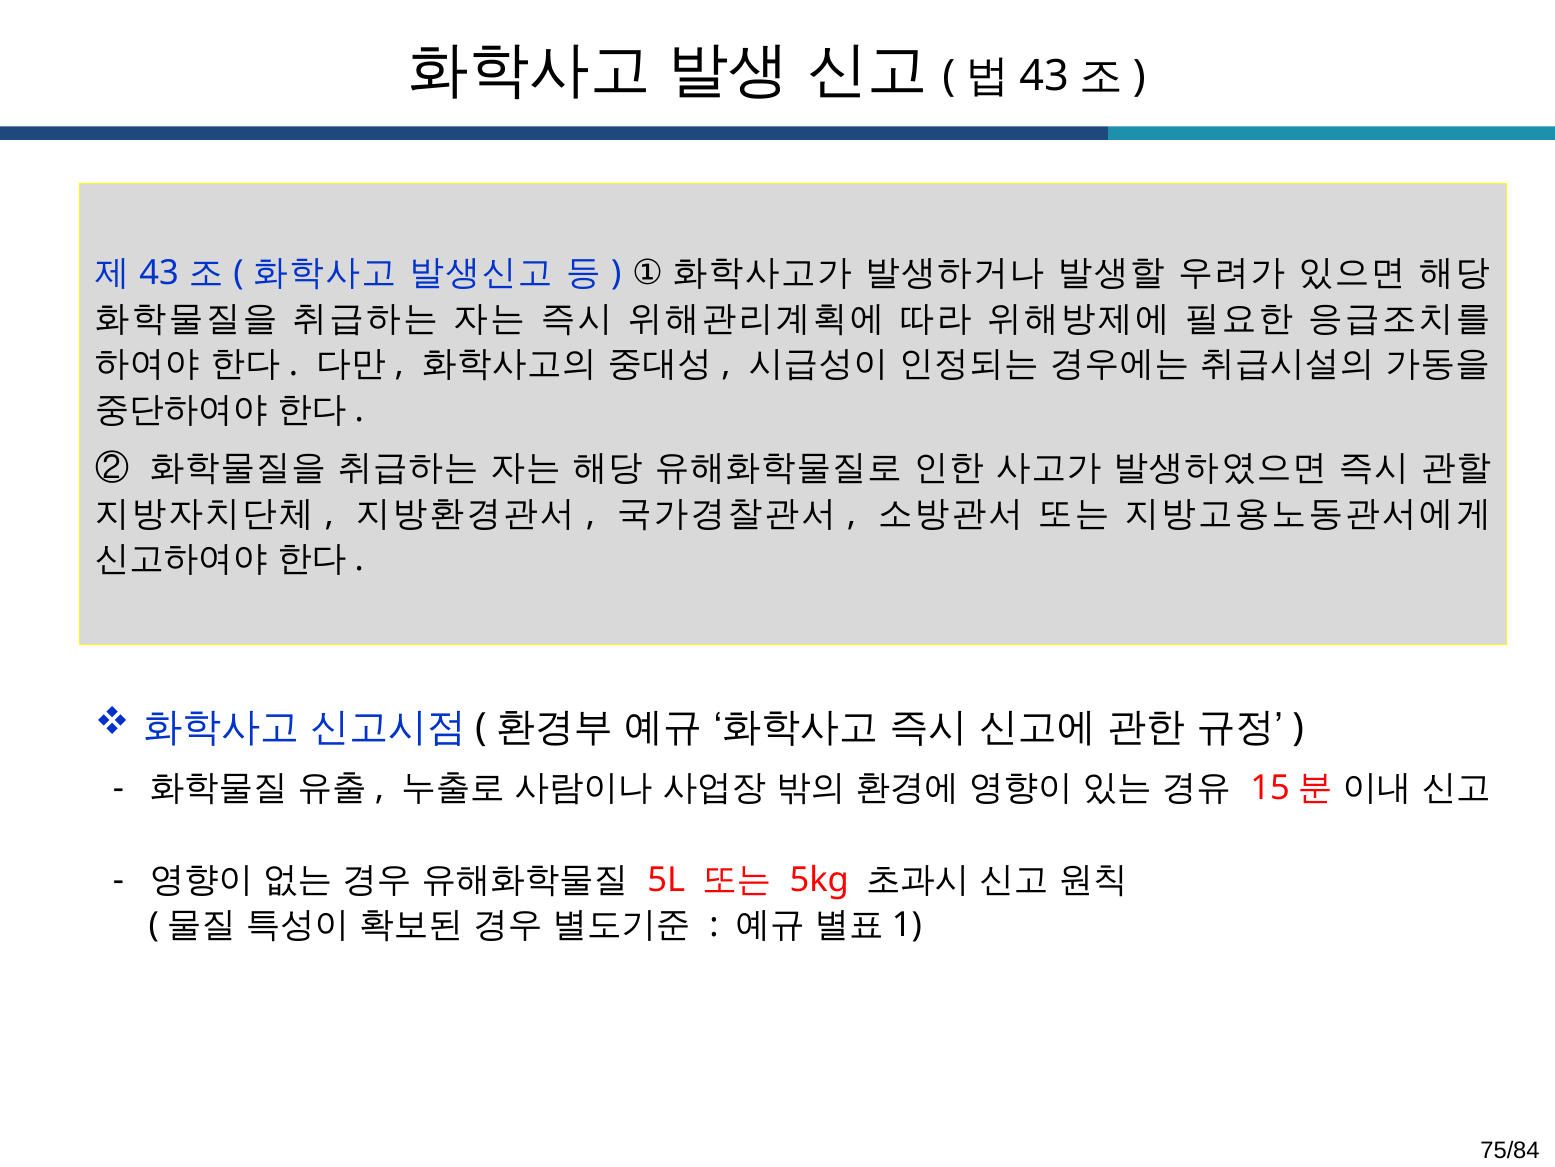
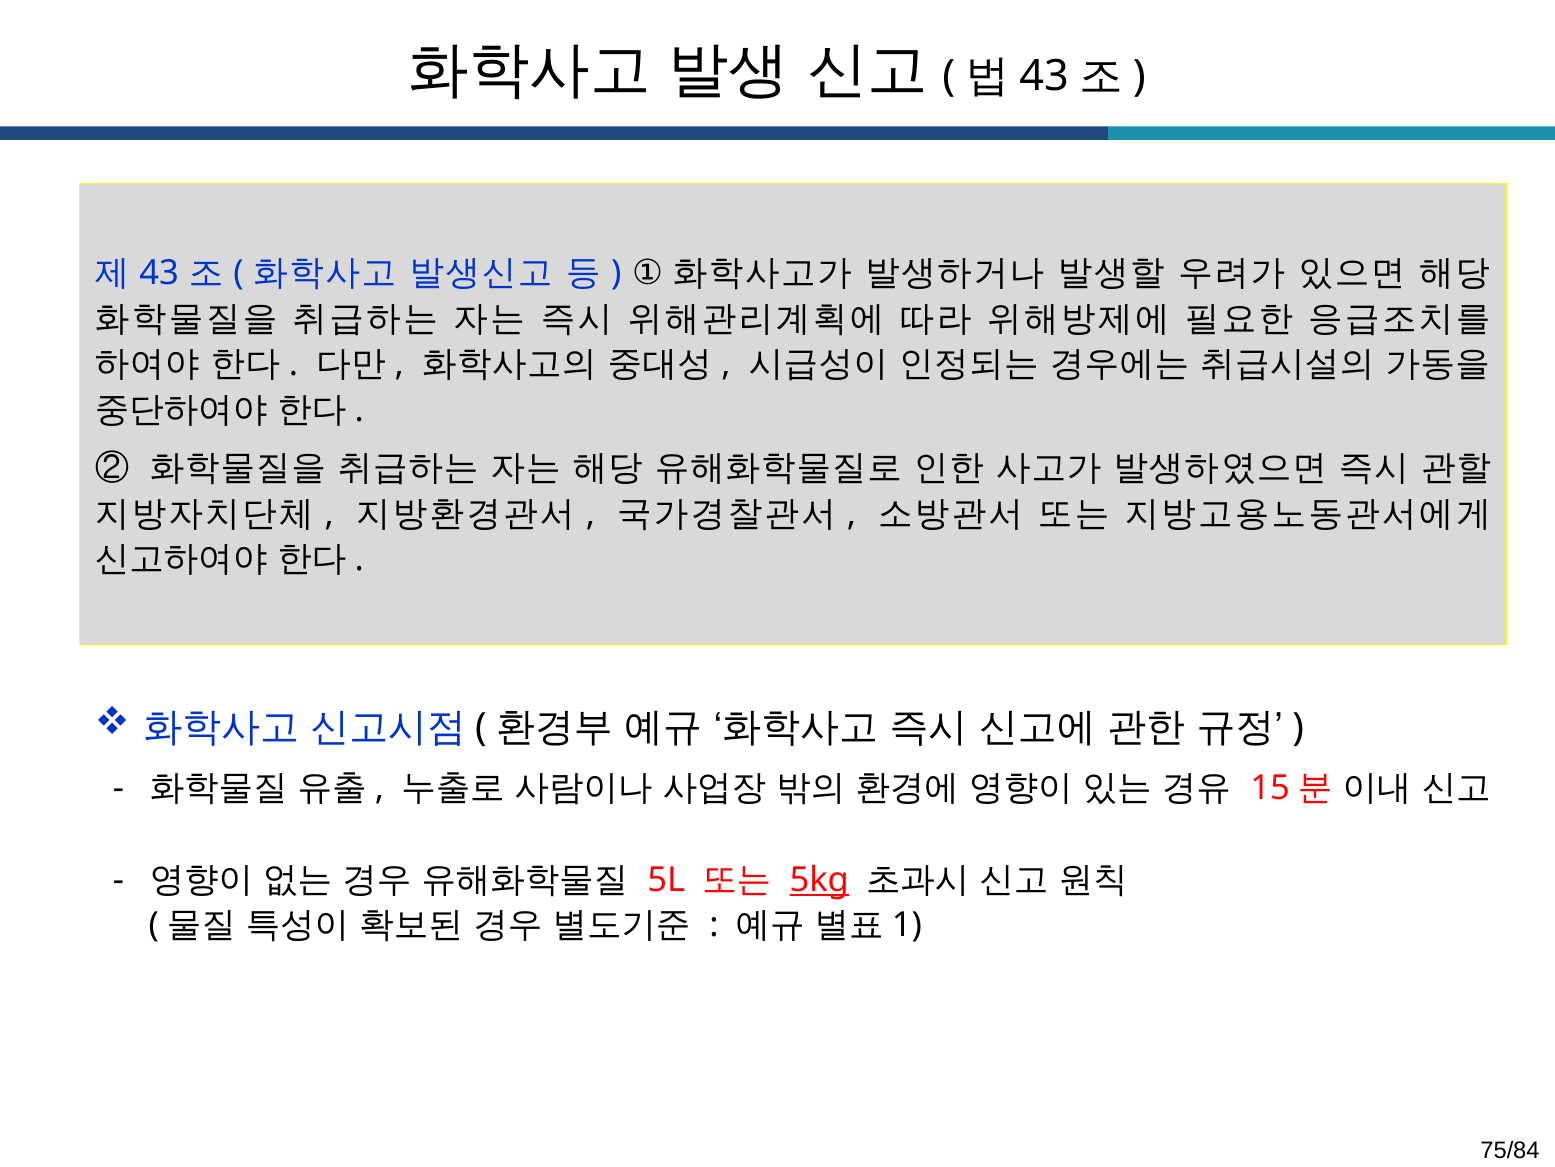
5kg underline: none -> present (819, 879)
